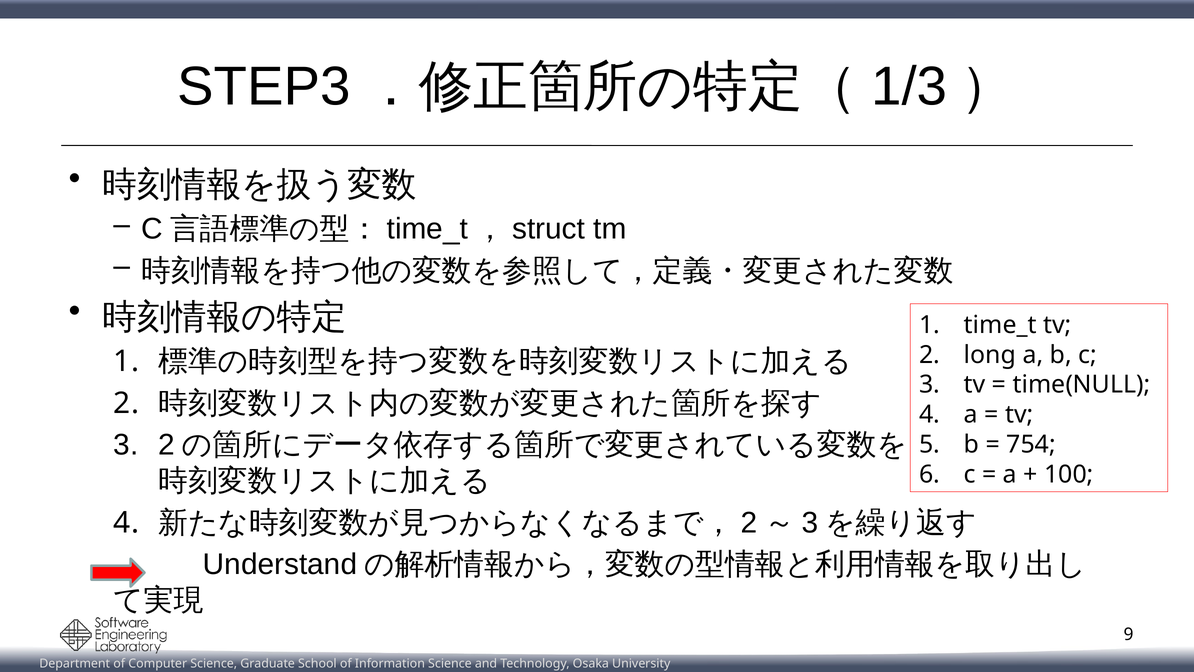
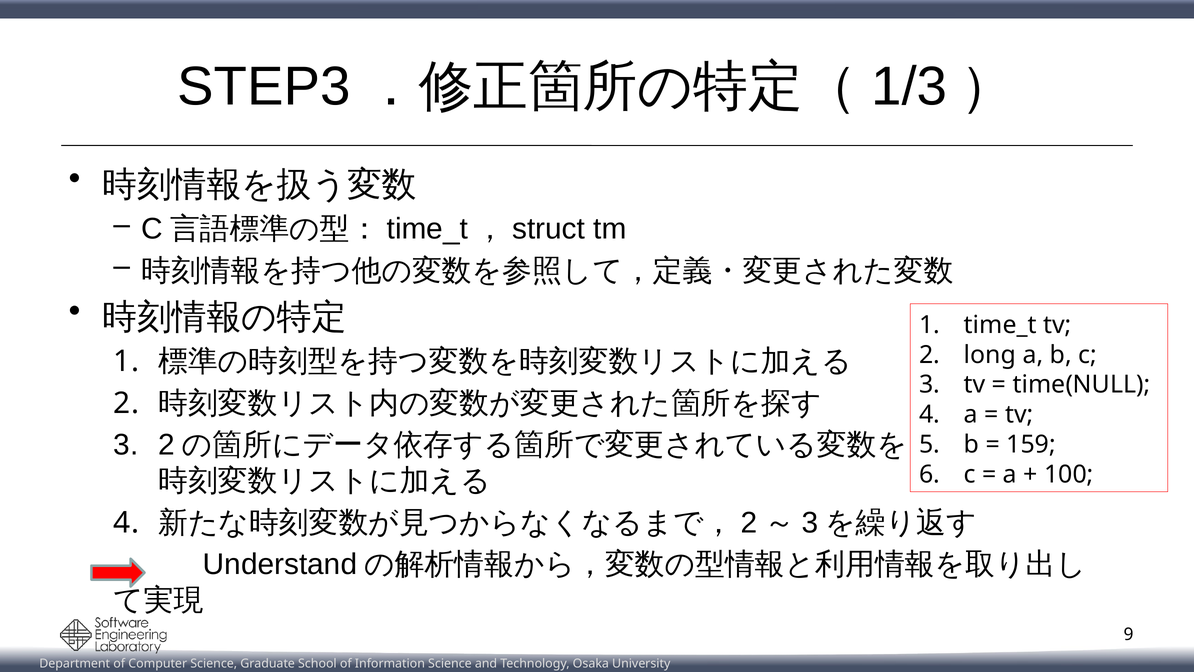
754: 754 -> 159 (1031, 444)
